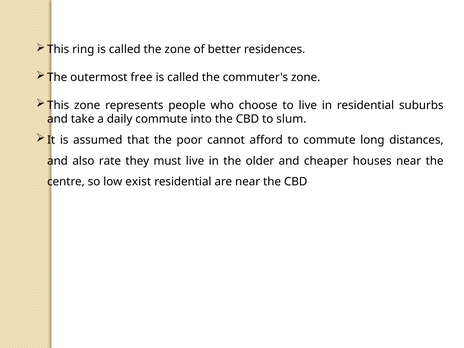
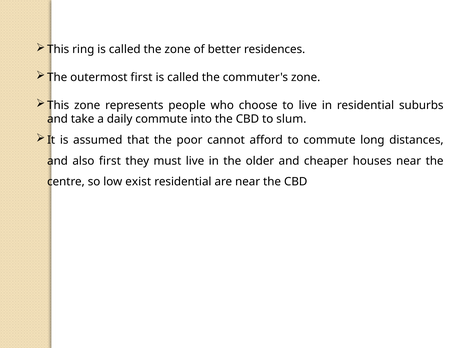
outermost free: free -> first (141, 77)
also rate: rate -> first (110, 161)
